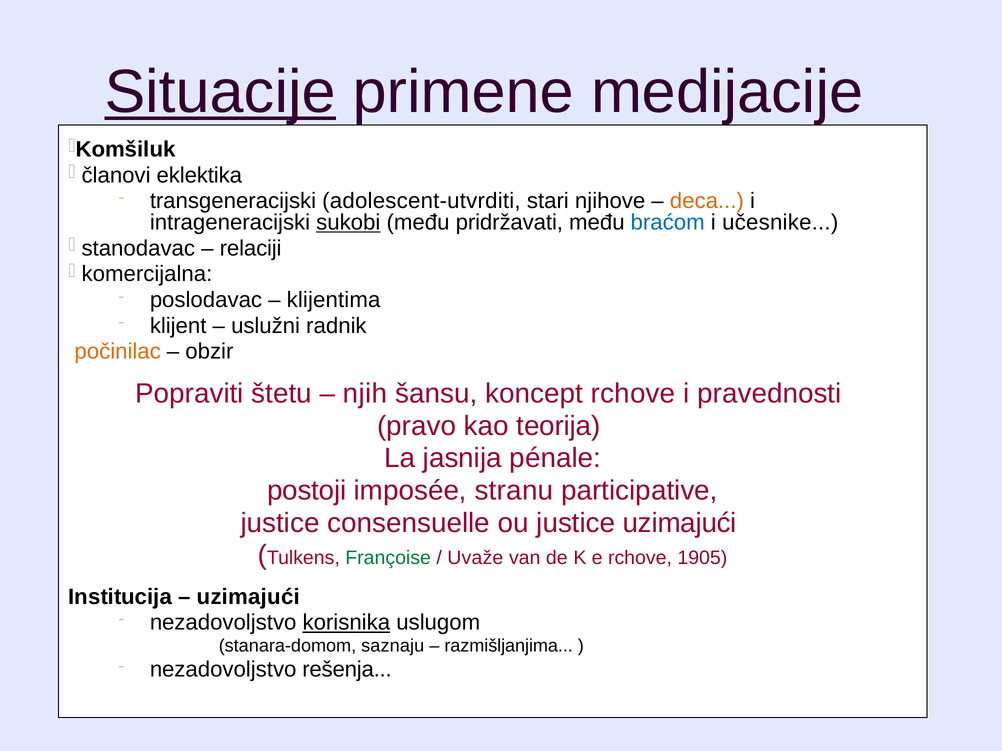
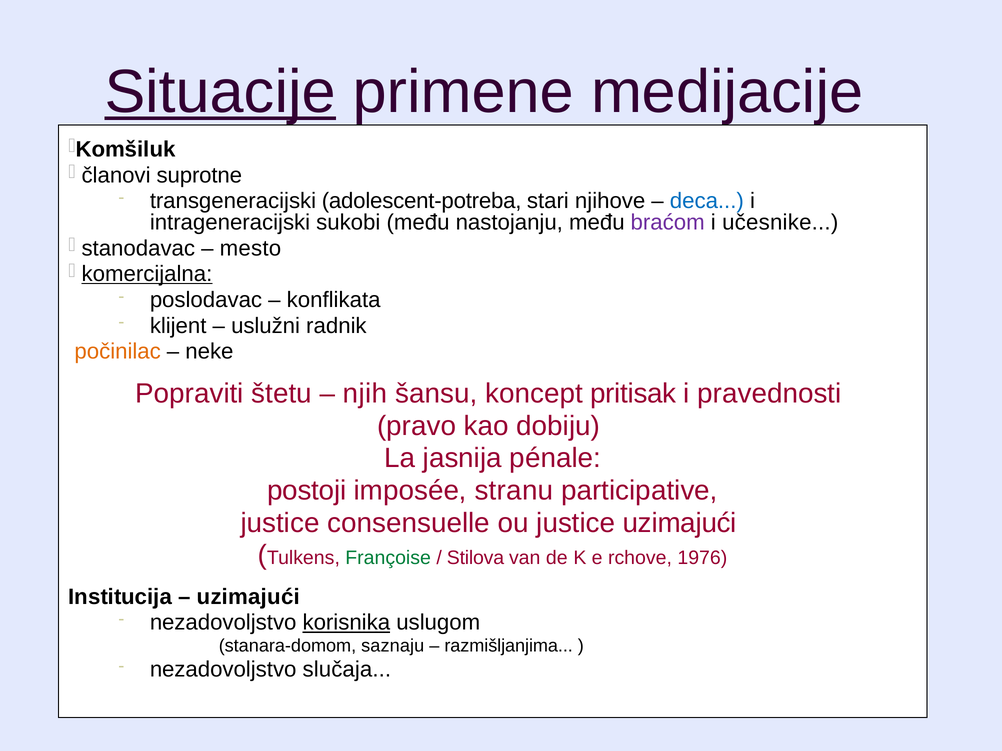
eklektika: eklektika -> suprotne (199, 175)
adolescent-utvrditi: adolescent-utvrditi -> adolescent-potreba (422, 201)
deca colour: orange -> blue (707, 201)
sukobi underline: present -> none (348, 223)
pridržavati: pridržavati -> nastojanju (509, 223)
braćom colour: blue -> purple (668, 223)
relaciji: relaciji -> mesto (250, 248)
komercijalna underline: none -> present (147, 274)
klijentima: klijentima -> konflikata (334, 300)
obzir: obzir -> neke (209, 352)
koncept rchove: rchove -> pritisak (633, 394)
teorija: teorija -> dobiju (558, 426)
Uvaže: Uvaže -> Stilova (475, 558)
1905: 1905 -> 1976 (702, 558)
rešenja: rešenja -> slučaja (347, 670)
